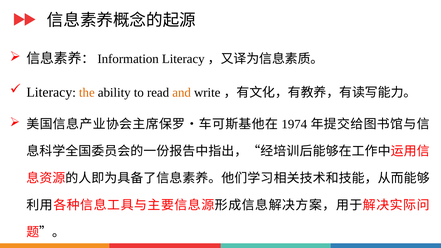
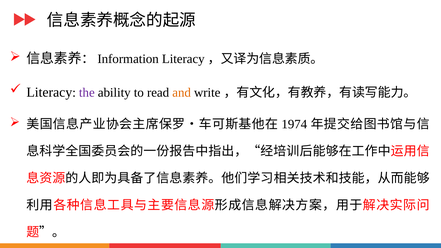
the colour: orange -> purple (87, 93)
